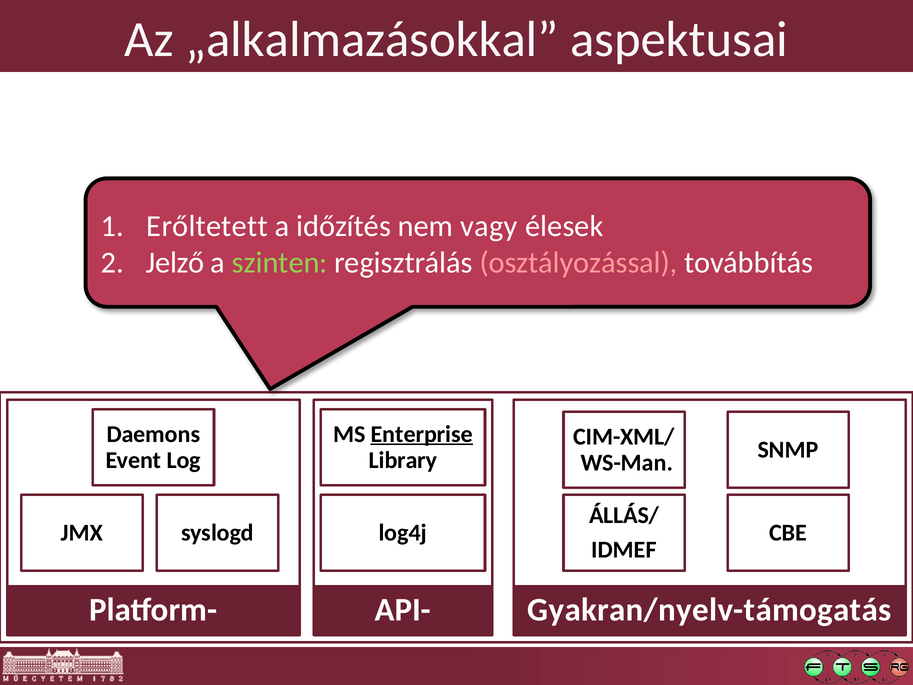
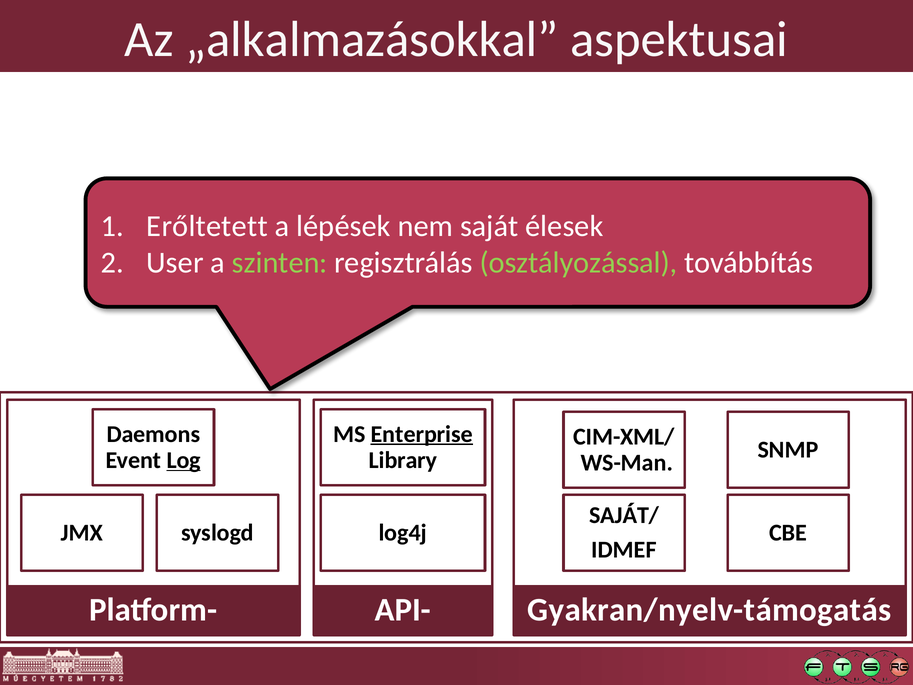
időzítés: időzítés -> lépések (343, 226)
vagy: vagy -> saját (489, 226)
Jelző: Jelző -> User (175, 263)
osztályozással colour: pink -> light green (578, 263)
Log underline: none -> present (184, 460)
ÁLLÁS/: ÁLLÁS/ -> SAJÁT/ (624, 515)
